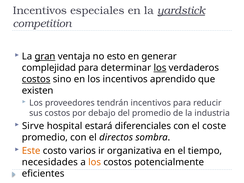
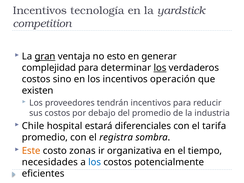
especiales: especiales -> tecnología (97, 11)
yardstick underline: present -> none (181, 11)
costos underline: present -> none (36, 79)
aprendido: aprendido -> operación (173, 79)
Sirve: Sirve -> Chile (33, 126)
coste: coste -> tarifa (214, 126)
directos: directos -> registra (116, 137)
varios: varios -> zonas (83, 151)
los colour: orange -> blue (95, 162)
